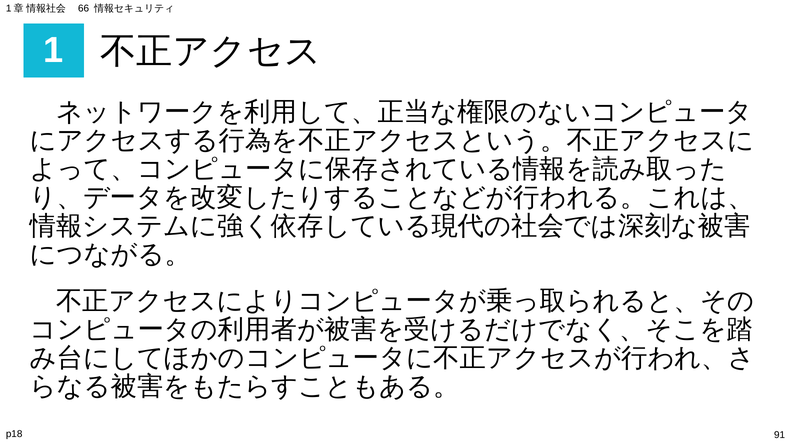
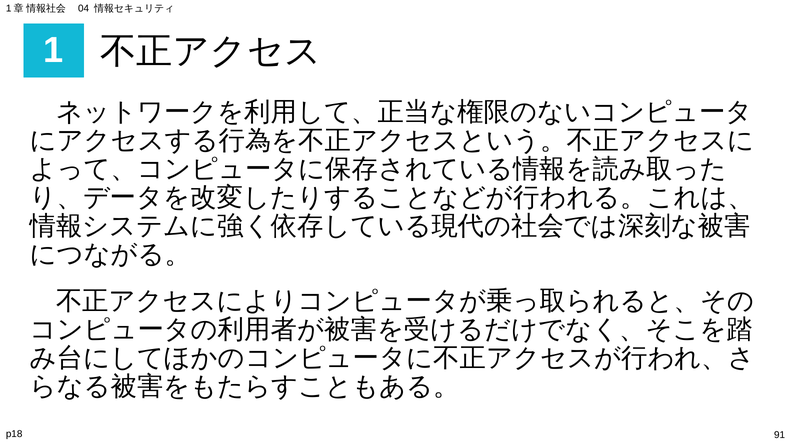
66: 66 -> 04 (84, 8)
